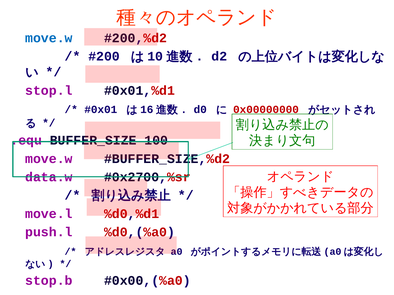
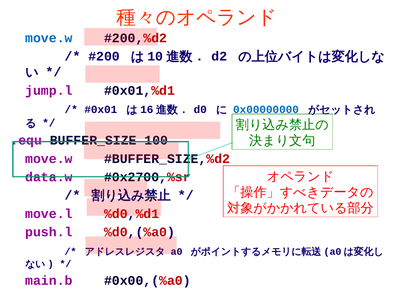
stop.l: stop.l -> jump.l (49, 91)
0x00000000 colour: red -> blue (266, 110)
stop.b: stop.b -> main.b (49, 281)
